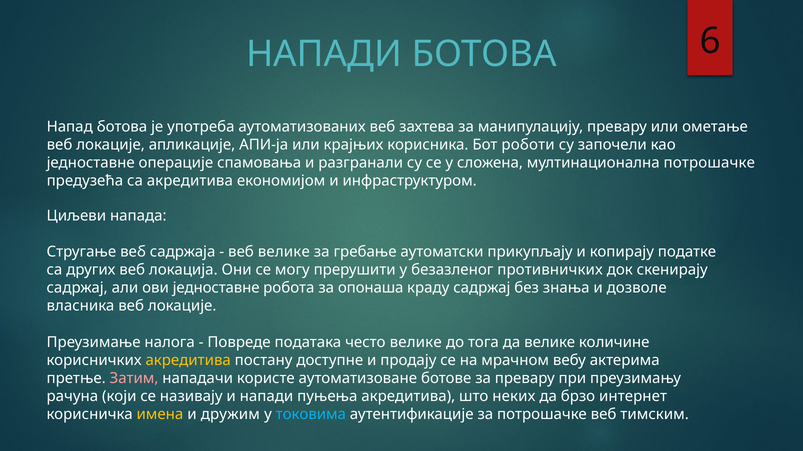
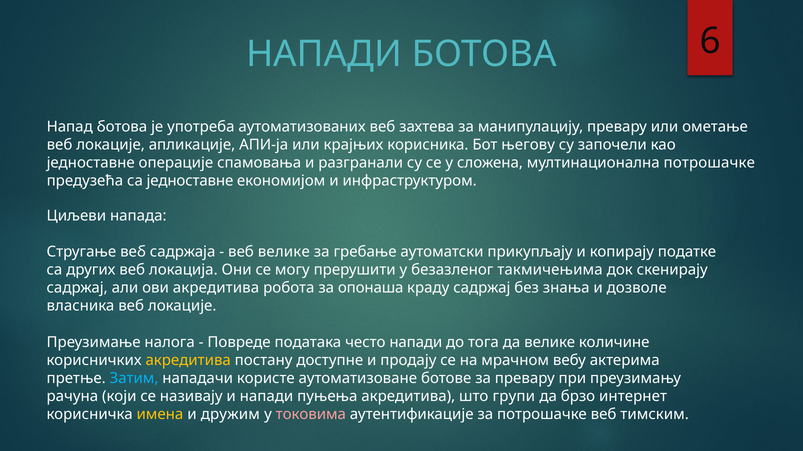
роботи: роботи -> његову (528, 145)
са акредитива: акредитива -> једноставне (190, 181)
противничких: противничких -> такмичењима (550, 270)
ови једноставне: једноставне -> акредитива (216, 288)
често велике: велике -> напади (416, 343)
Затим colour: pink -> light blue (134, 379)
неких: неких -> групи (514, 397)
токовима colour: light blue -> pink (311, 415)
